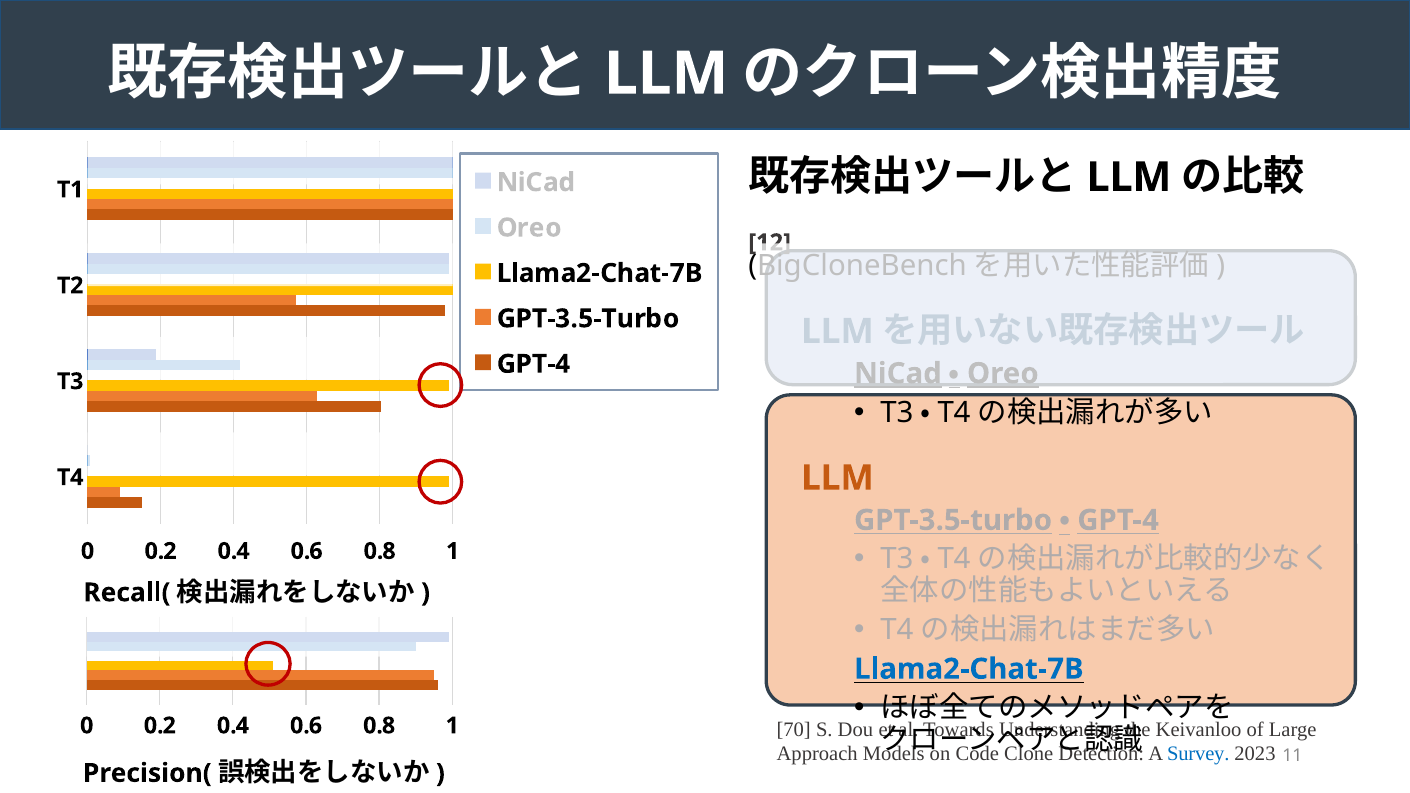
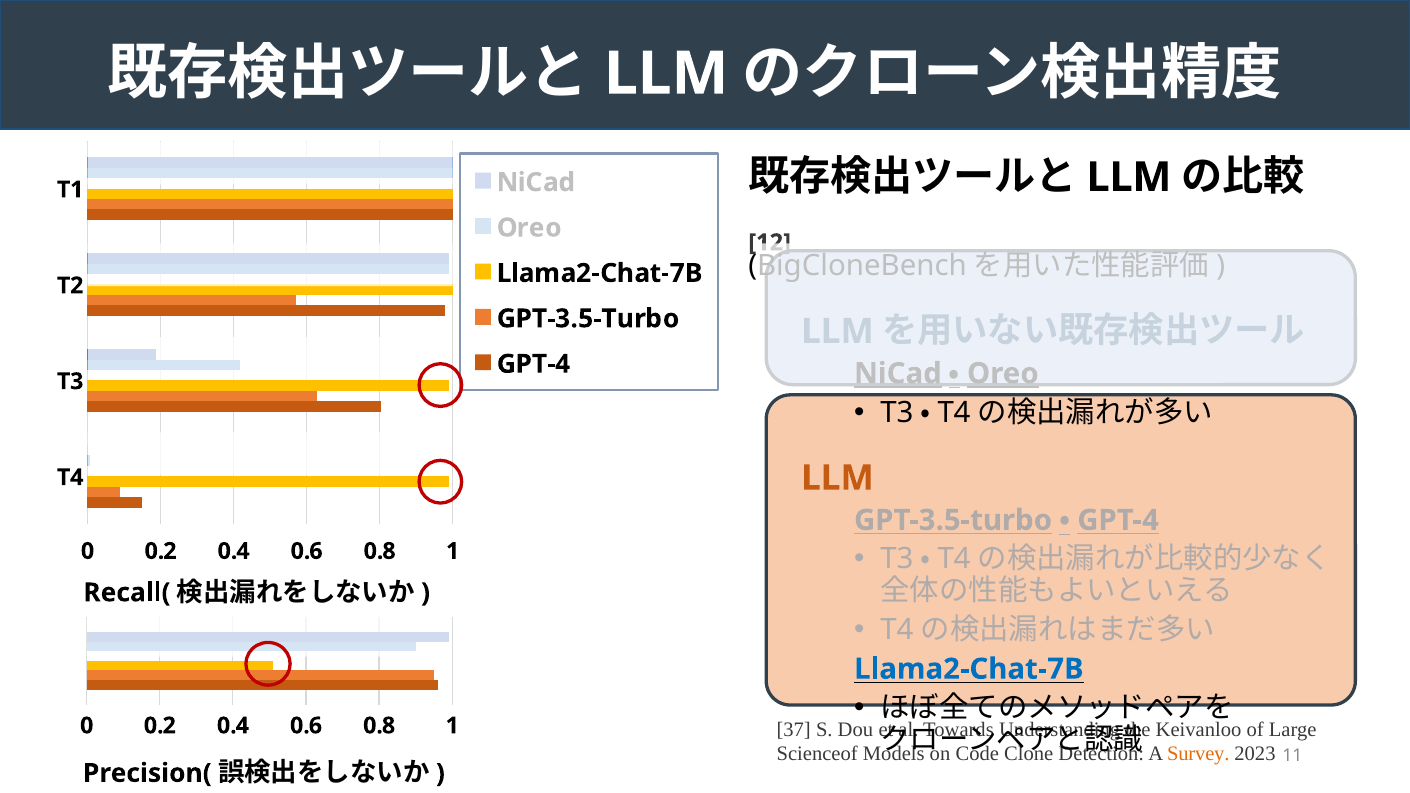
70: 70 -> 37 (794, 730)
Approach: Approach -> Scienceof (817, 754)
Survey colour: blue -> orange (1198, 754)
